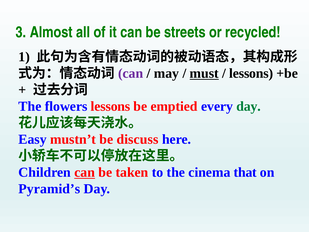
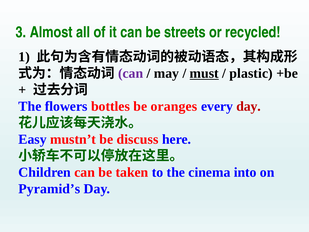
lessons: lessons -> plastic (251, 73)
flowers lessons: lessons -> bottles (110, 106)
emptied: emptied -> oranges (174, 106)
day colour: green -> red (249, 106)
can underline: present -> none (85, 172)
that: that -> into (245, 172)
